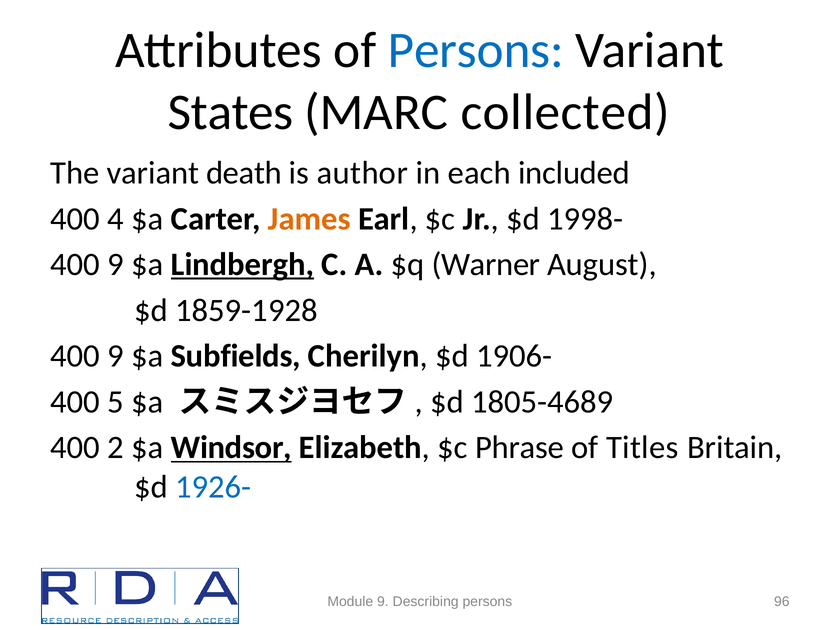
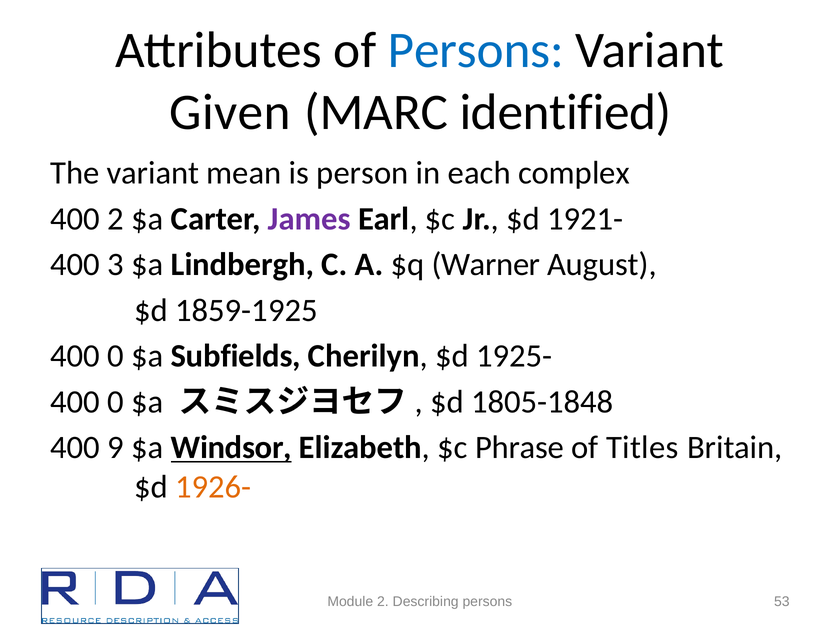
States: States -> Given (230, 112)
collected: collected -> identified (566, 112)
death: death -> mean (244, 173)
author: author -> person (363, 173)
included: included -> complex (574, 173)
400 4: 4 -> 2 (116, 219)
James colour: orange -> purple (309, 219)
1998-: 1998- -> 1921- (585, 219)
9: 9 -> 3 (116, 265)
Lindbergh underline: present -> none (242, 265)
1859-1928: 1859-1928 -> 1859-1925 (246, 310)
9: 9 -> 0 (116, 356)
1906-: 1906- -> 1925- (514, 356)
5: 5 -> 0 (116, 402)
1805-4689: 1805-4689 -> 1805-1848 (542, 402)
2: 2 -> 9 (116, 448)
1926- colour: blue -> orange (213, 487)
Module 9: 9 -> 2 (383, 602)
96: 96 -> 53 (782, 602)
